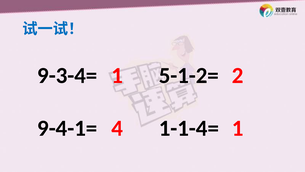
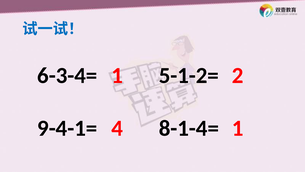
9-3-4=: 9-3-4= -> 6-3-4= (67, 75)
1-1-4=: 1-1-4= -> 8-1-4= (189, 128)
